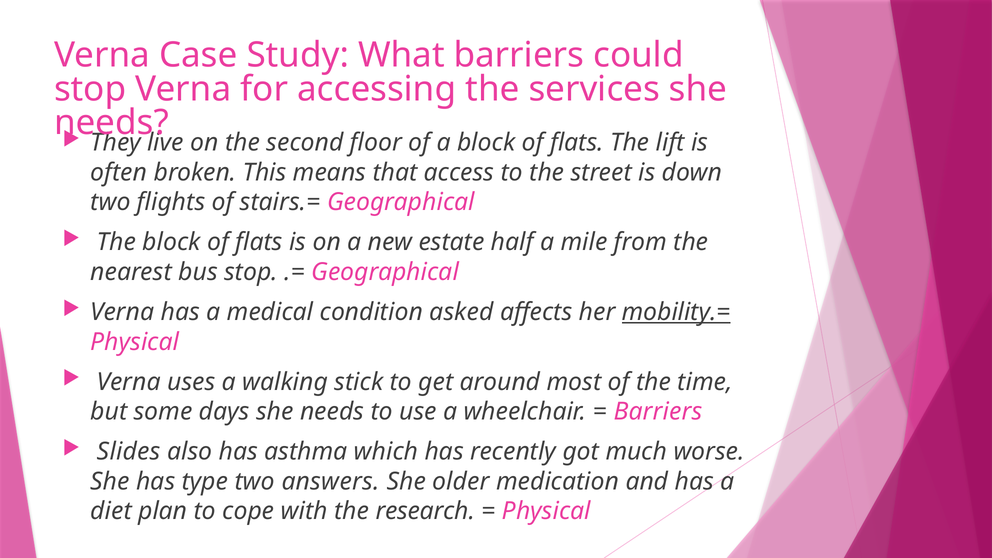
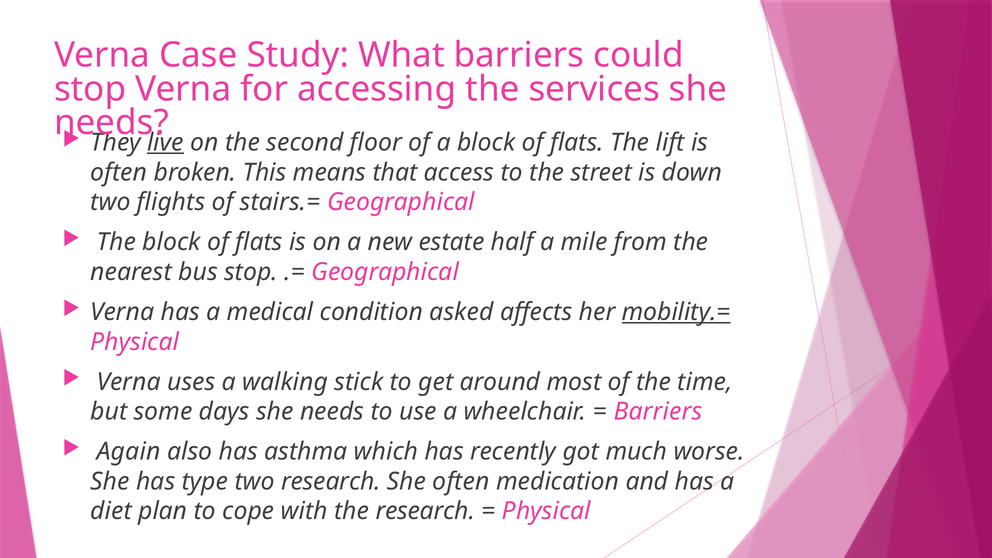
live underline: none -> present (165, 143)
Slides: Slides -> Again (129, 452)
two answers: answers -> research (331, 482)
She older: older -> often (461, 482)
